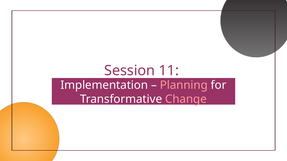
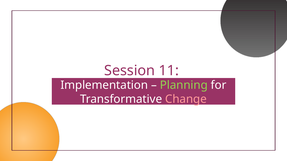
Planning colour: pink -> light green (184, 85)
